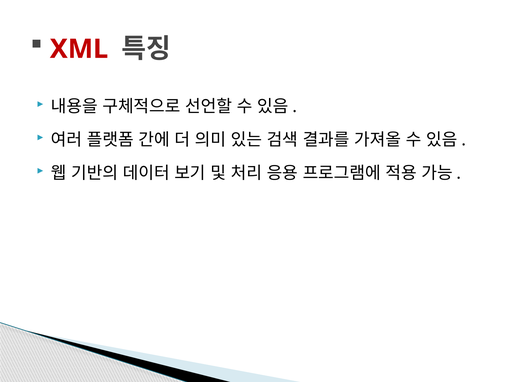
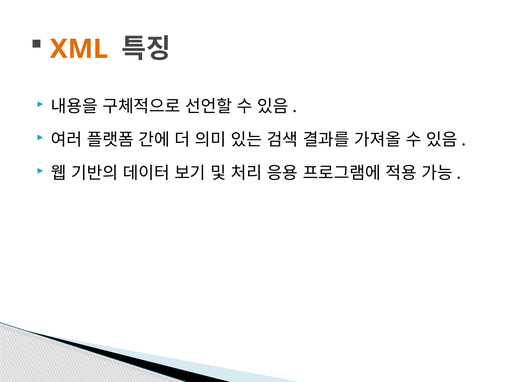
XML colour: red -> orange (79, 49)
